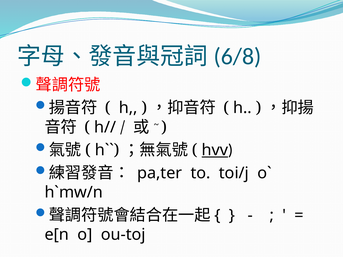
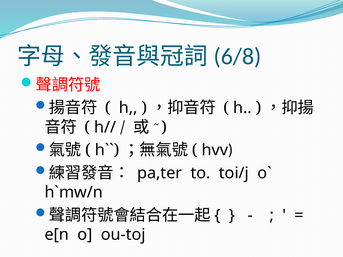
hvv underline: present -> none (215, 150)
